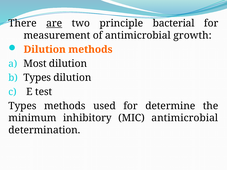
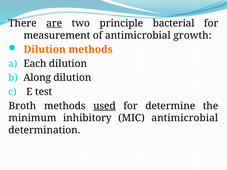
Most: Most -> Each (35, 64)
Types: Types -> Along (37, 78)
Types: Types -> Broth (22, 106)
used underline: none -> present (104, 106)
